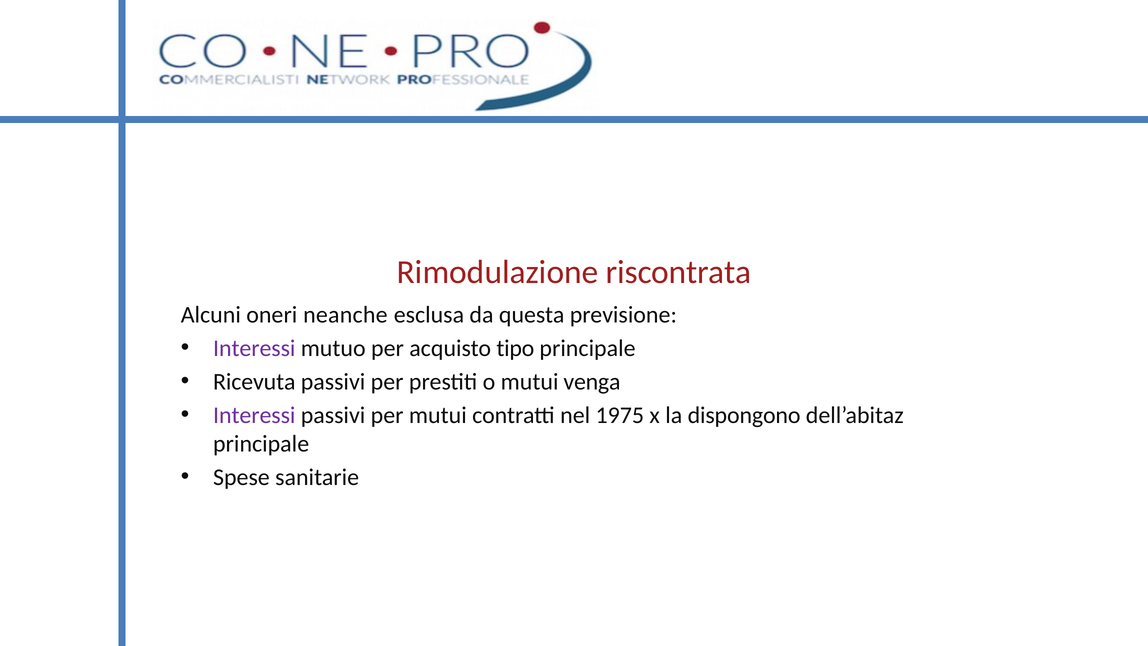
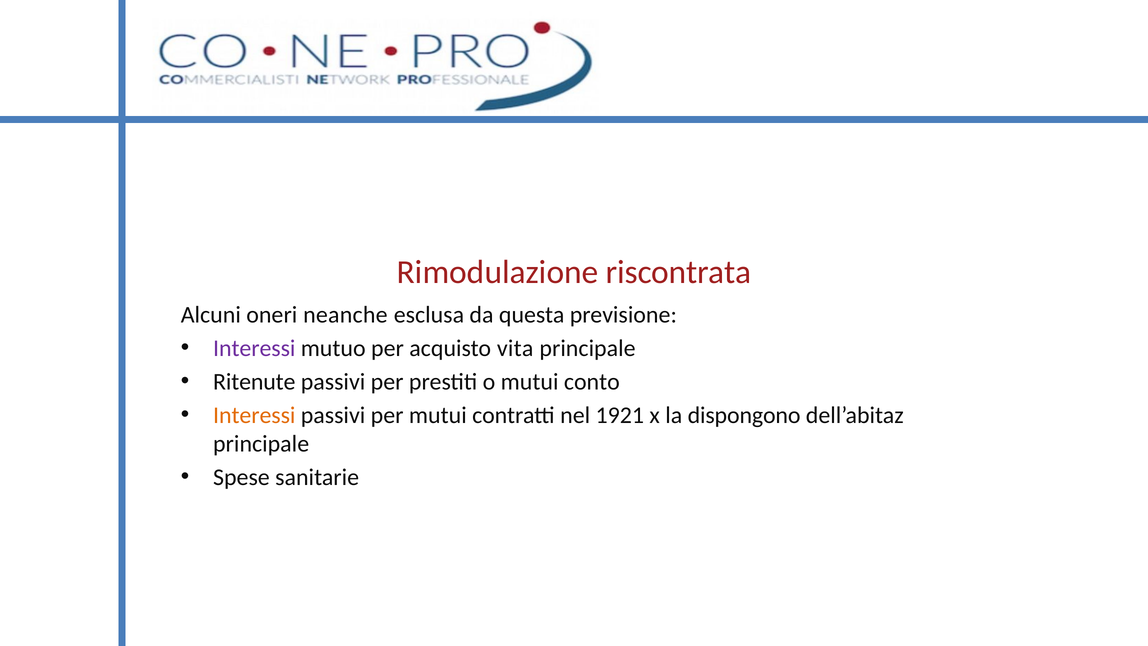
tipo: tipo -> vita (515, 348)
Ricevuta: Ricevuta -> Ritenute (254, 382)
venga: venga -> conto (592, 382)
Interessi colour: purple -> orange (254, 415)
1975: 1975 -> 1921 (620, 415)
